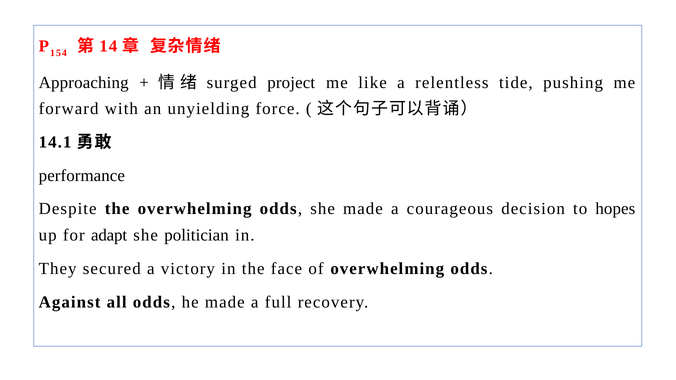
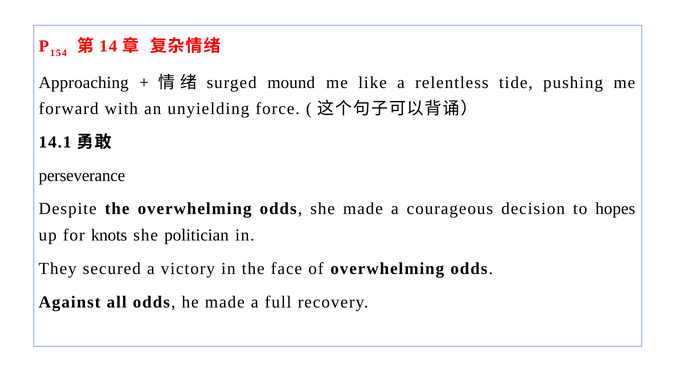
project: project -> mound (291, 83)
performance: performance -> perseverance (82, 176)
adapt: adapt -> knots (109, 235)
